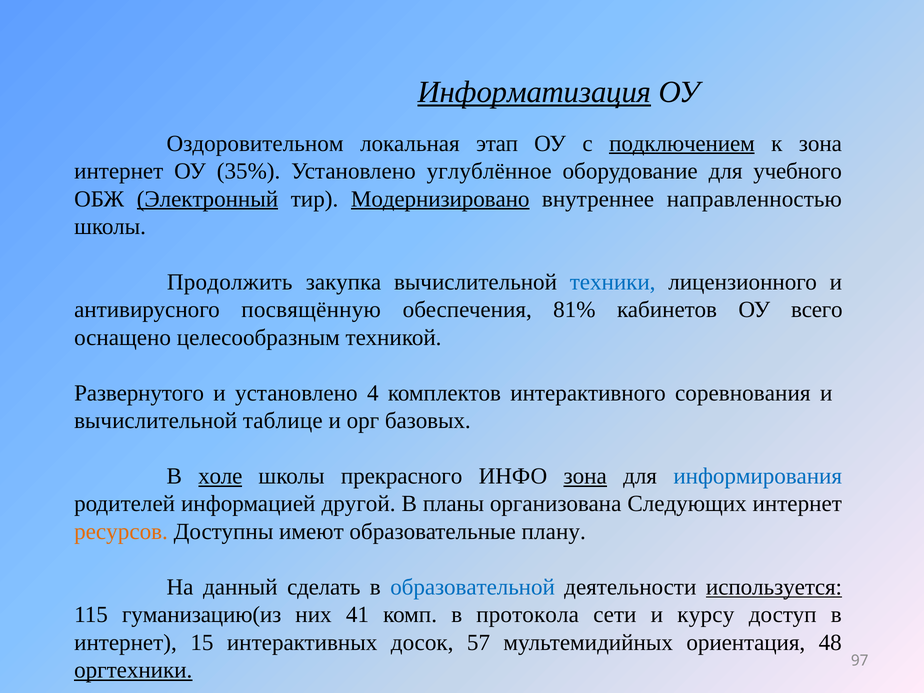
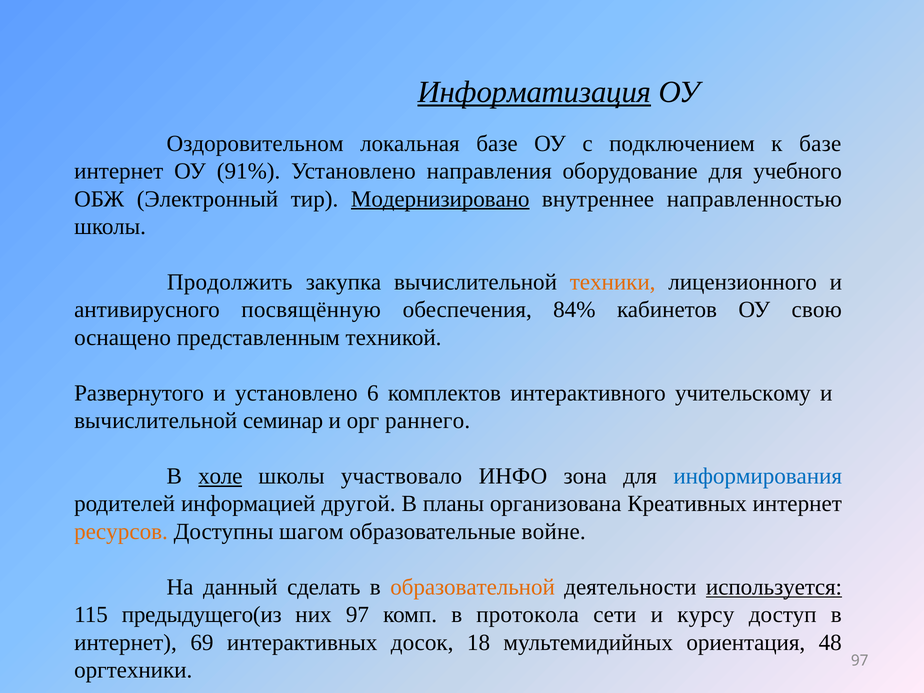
локальная этап: этап -> базе (497, 143)
подключением underline: present -> none (682, 143)
к зона: зона -> базе (820, 143)
35%: 35% -> 91% (249, 171)
углублённое: углублённое -> направления (489, 171)
Электронный underline: present -> none (207, 199)
техники colour: blue -> orange (613, 282)
81%: 81% -> 84% (574, 310)
всего: всего -> свою (817, 310)
целесообразным: целесообразным -> представленным (258, 338)
4: 4 -> 6 (373, 393)
соревнования: соревнования -> учительскому (743, 393)
таблице: таблице -> семинар (283, 421)
базовых: базовых -> раннего (428, 421)
прекрасного: прекрасного -> участвовало (402, 476)
зона underline: present -> none (585, 476)
Следующих: Следующих -> Креативных (687, 504)
имеют: имеют -> шагом (311, 532)
плану: плану -> войне (554, 532)
образовательной colour: blue -> orange (473, 587)
гуманизацию(из: гуманизацию(из -> предыдущего(из (202, 615)
них 41: 41 -> 97 (357, 615)
15: 15 -> 69 (202, 642)
57: 57 -> 18 (479, 642)
оргтехники underline: present -> none (133, 670)
